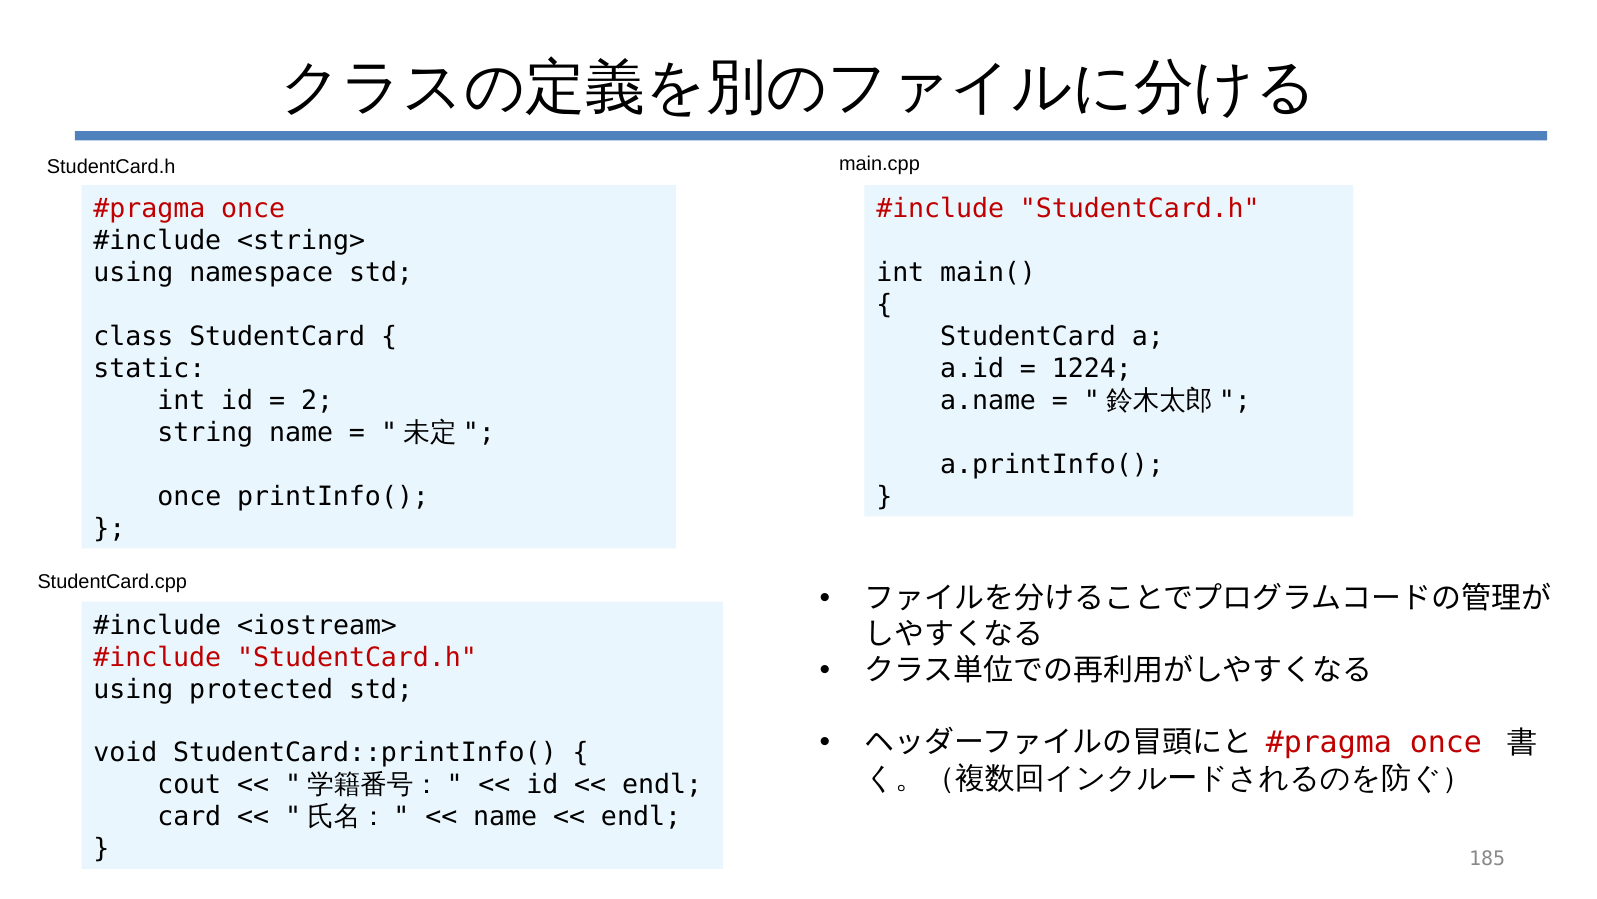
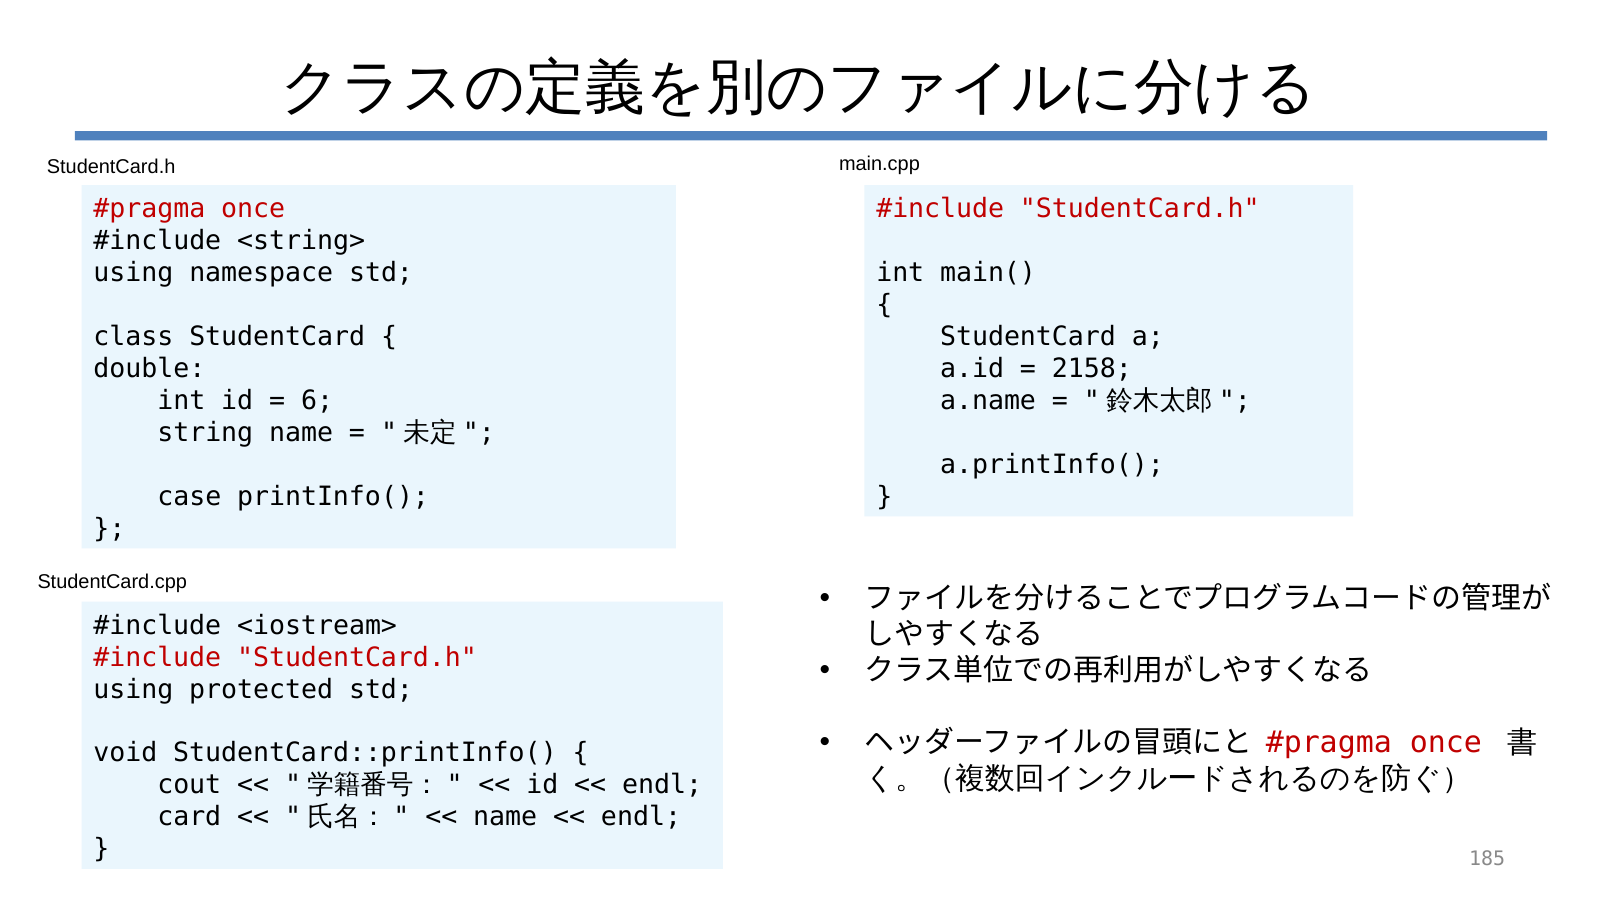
static: static -> double (149, 368)
1224: 1224 -> 2158 (1092, 368)
2: 2 -> 6 (317, 400)
once: once -> case (189, 496)
